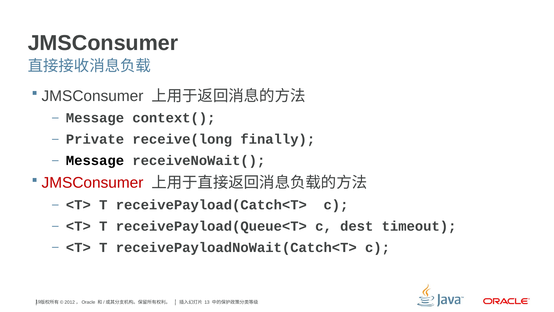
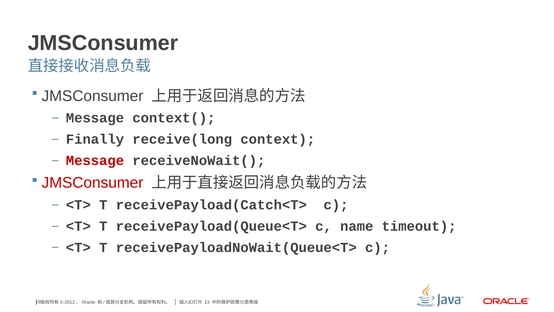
Private: Private -> Finally (95, 139)
finally: finally -> context (278, 139)
Message colour: black -> red (95, 160)
dest: dest -> name (357, 226)
receivePayloadNoWait(Catch<T>: receivePayloadNoWait(Catch<T> -> receivePayloadNoWait(Queue<T> (236, 247)
